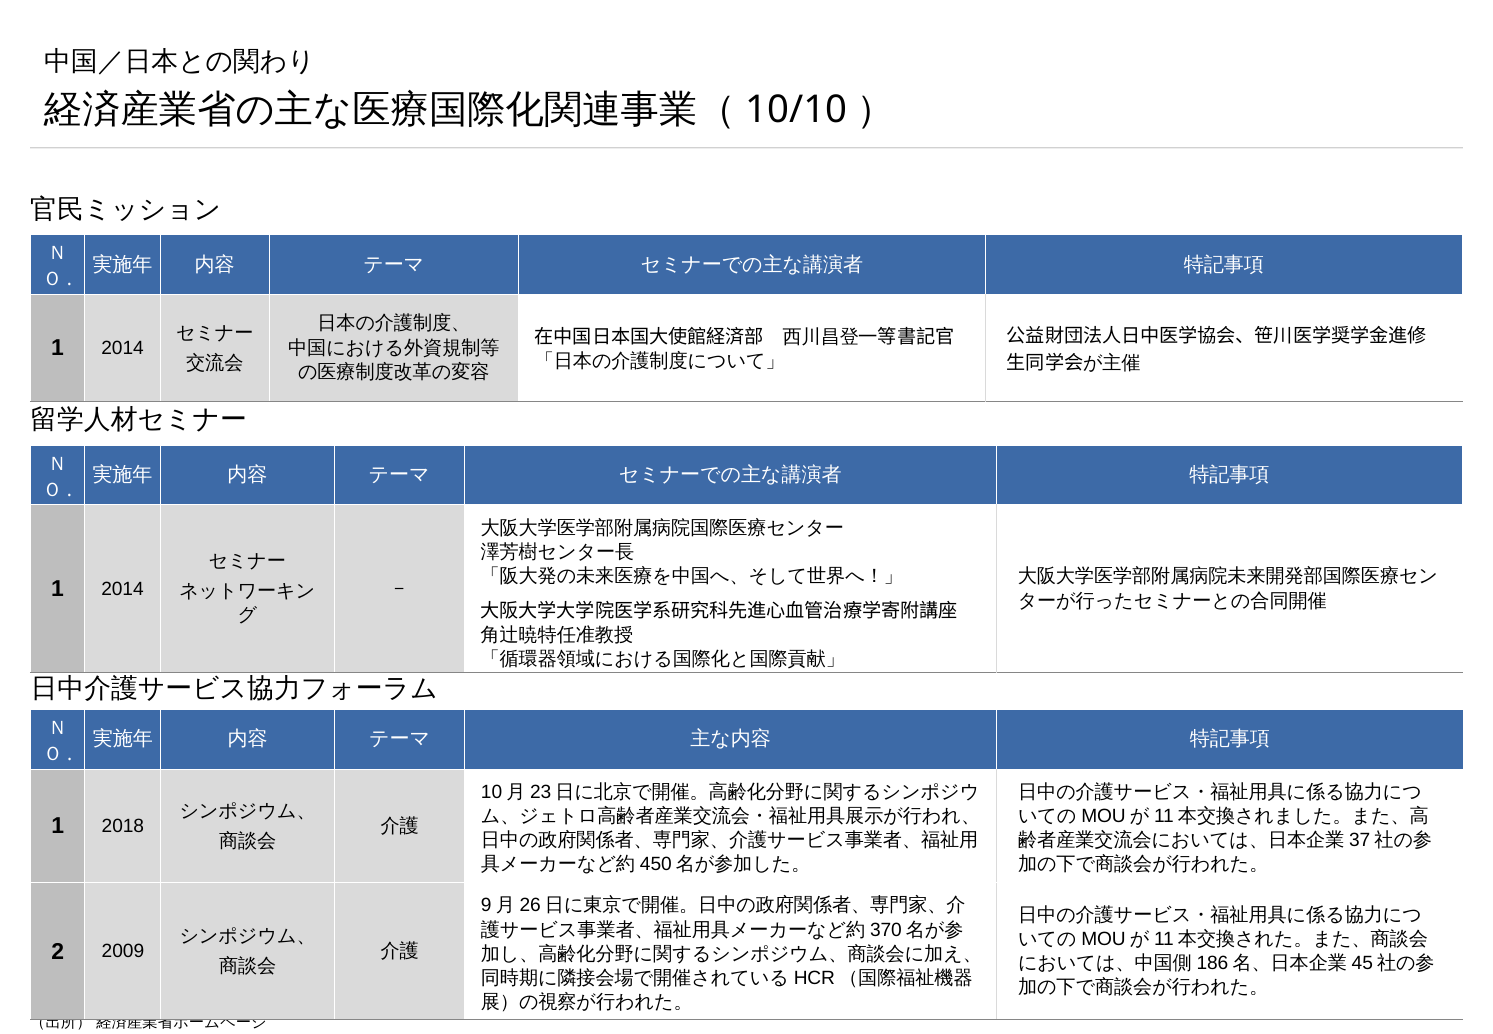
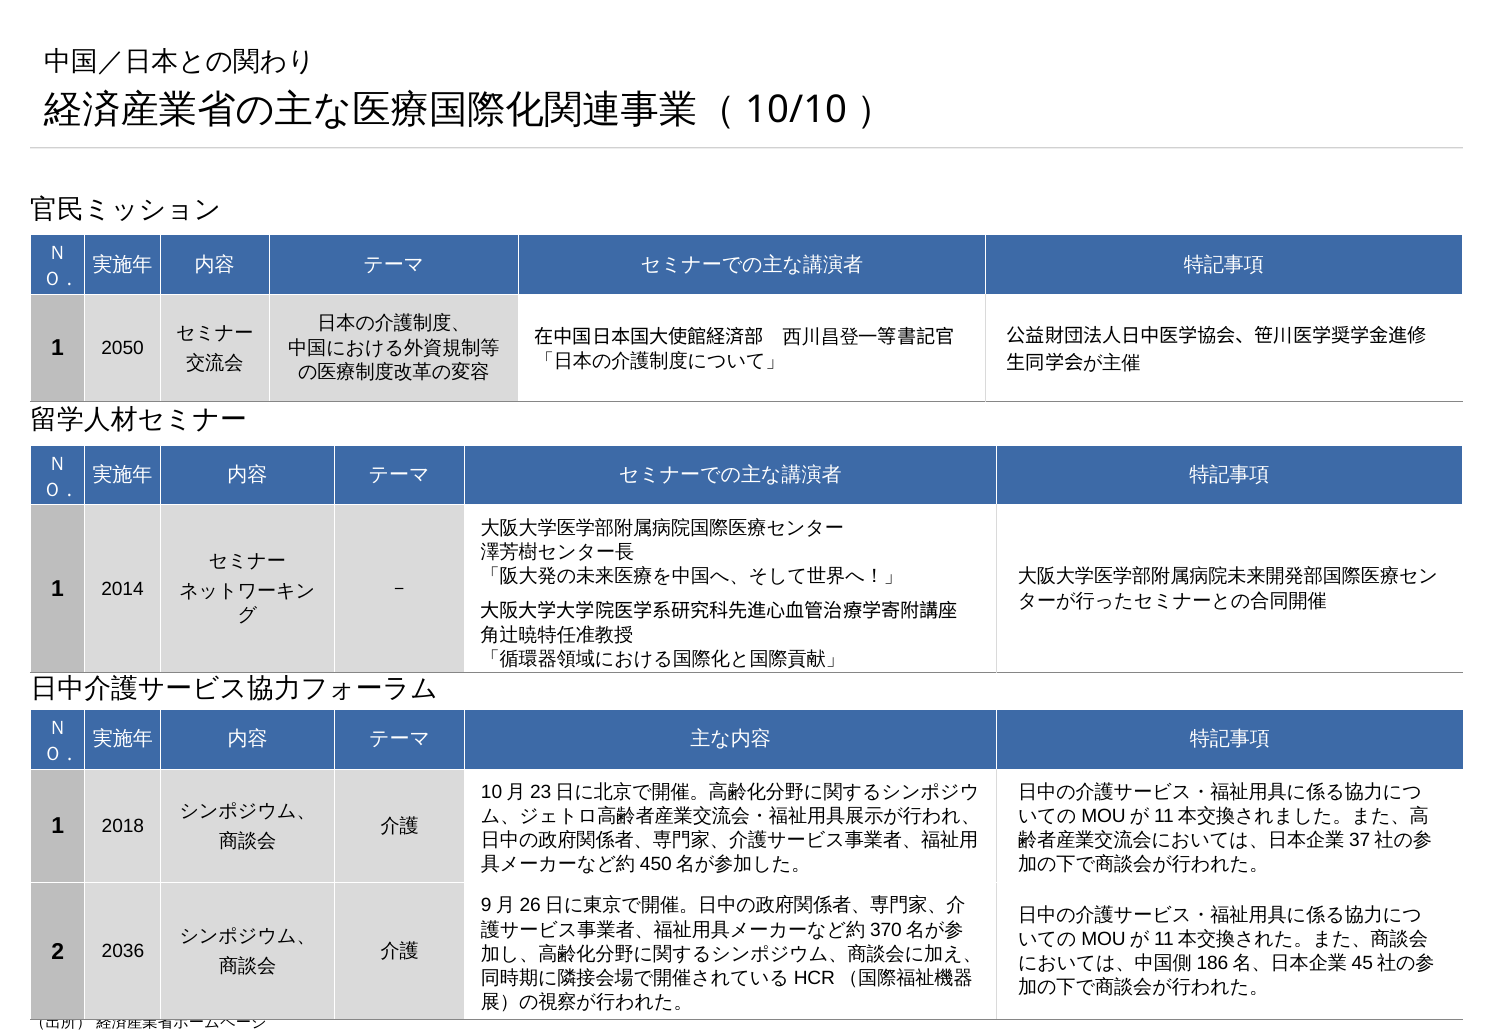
2014: 2014 -> 2050 (123, 348)
2009: 2009 -> 2036 (123, 951)
